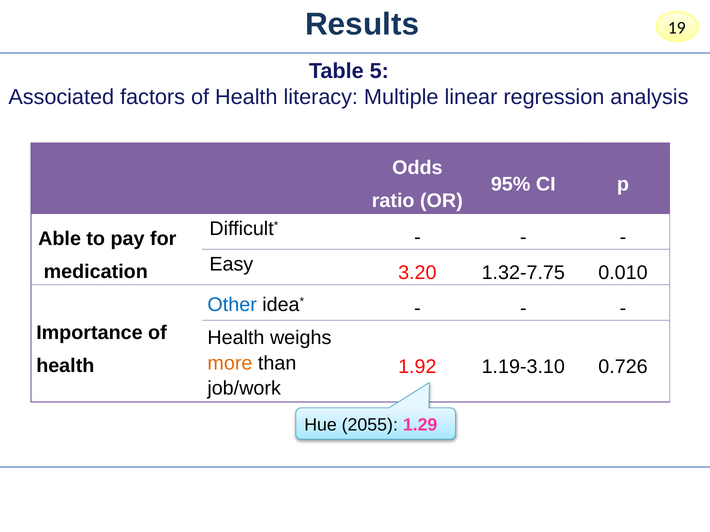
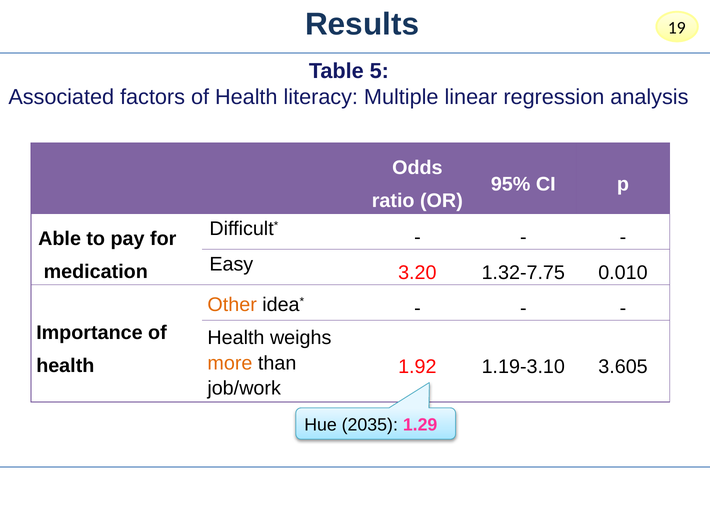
Other colour: blue -> orange (232, 305)
0.726: 0.726 -> 3.605 (623, 367)
2055: 2055 -> 2035 (370, 425)
